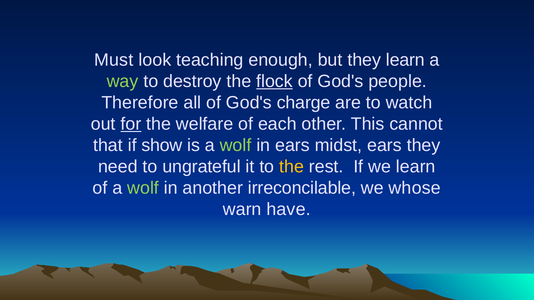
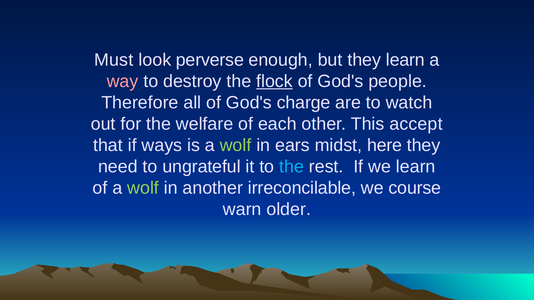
teaching: teaching -> perverse (210, 60)
way colour: light green -> pink (123, 81)
for underline: present -> none (131, 124)
cannot: cannot -> accept (416, 124)
show: show -> ways (162, 145)
midst ears: ears -> here (385, 145)
the colour: yellow -> light blue (292, 167)
whose: whose -> course (415, 188)
have: have -> older (289, 210)
